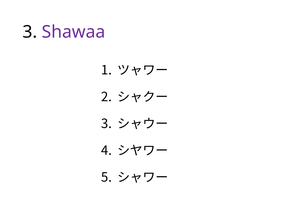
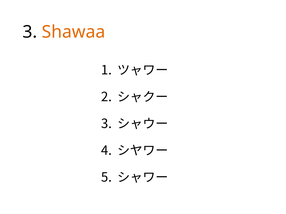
Shawaa colour: purple -> orange (73, 32)
